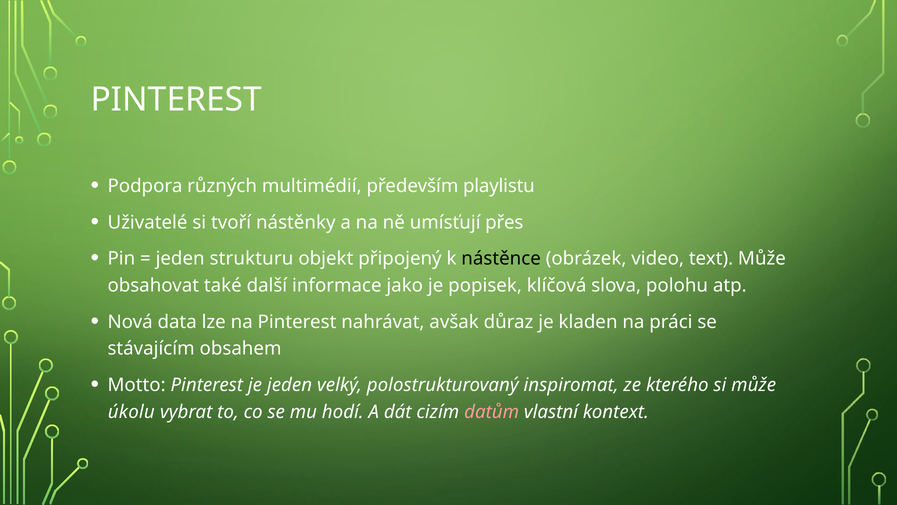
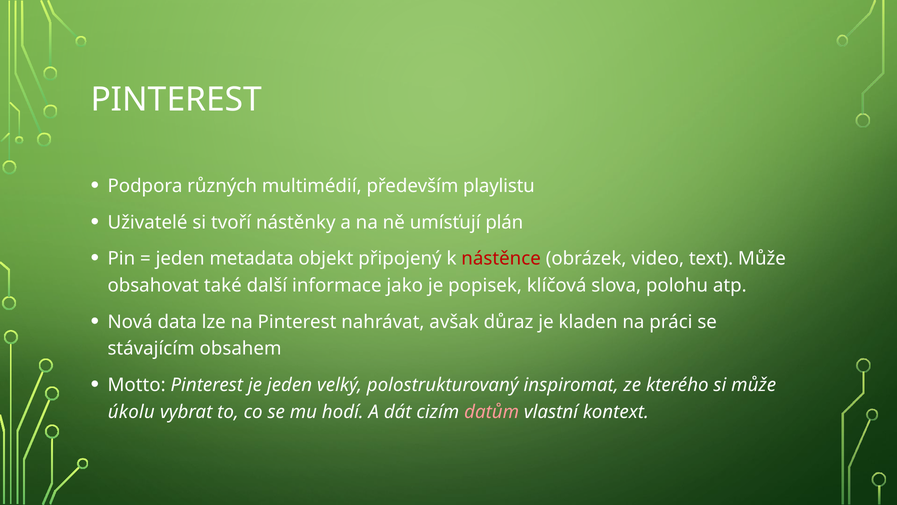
přes: přes -> plán (504, 222)
strukturu: strukturu -> metadata (252, 258)
nástěnce colour: black -> red (501, 258)
